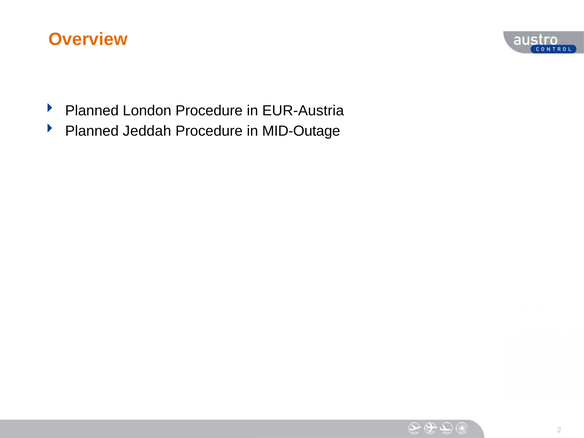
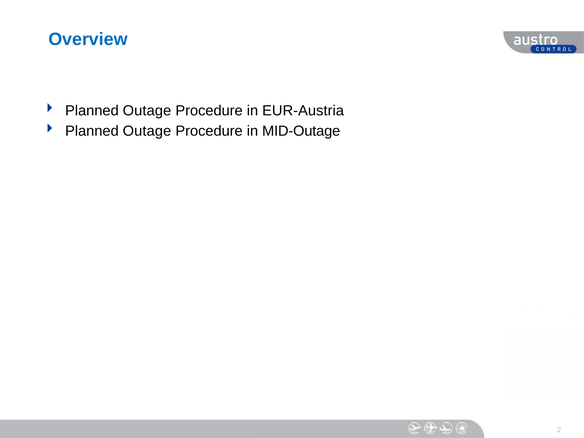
Overview colour: orange -> blue (88, 39)
London: London -> Outage (147, 111)
Jeddah: Jeddah -> Outage (147, 131)
